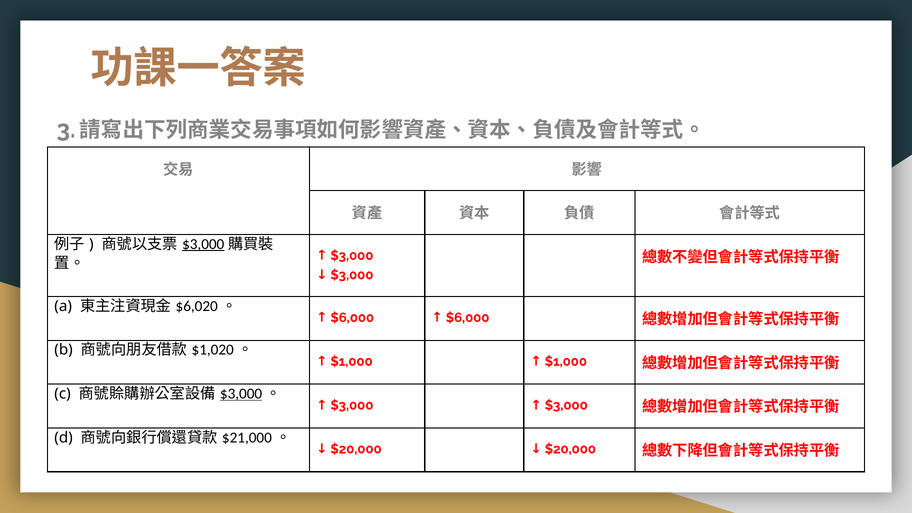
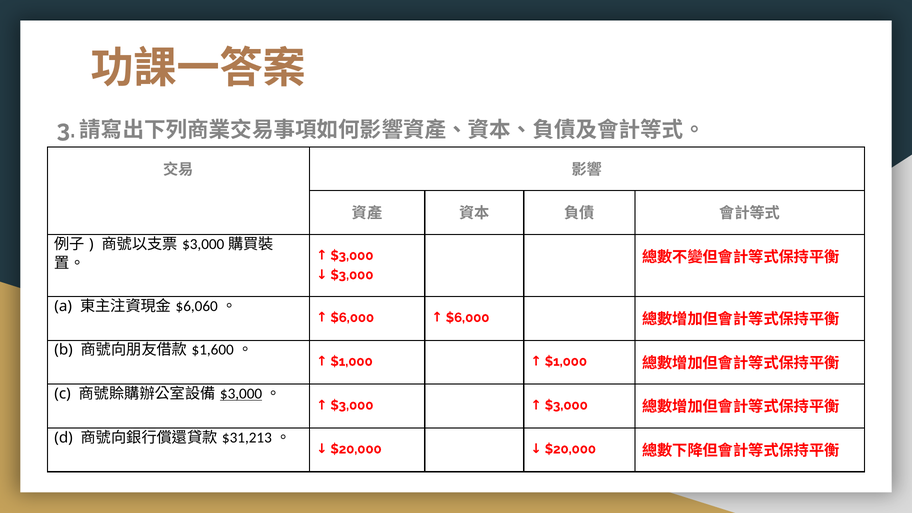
$3,000 underline: present -> none (203, 244)
$6,020: $6,020 -> $6,060 (197, 306)
$1,020: $1,020 -> $1,600 (213, 350)
$21,000: $21,000 -> $31,213 (247, 438)
